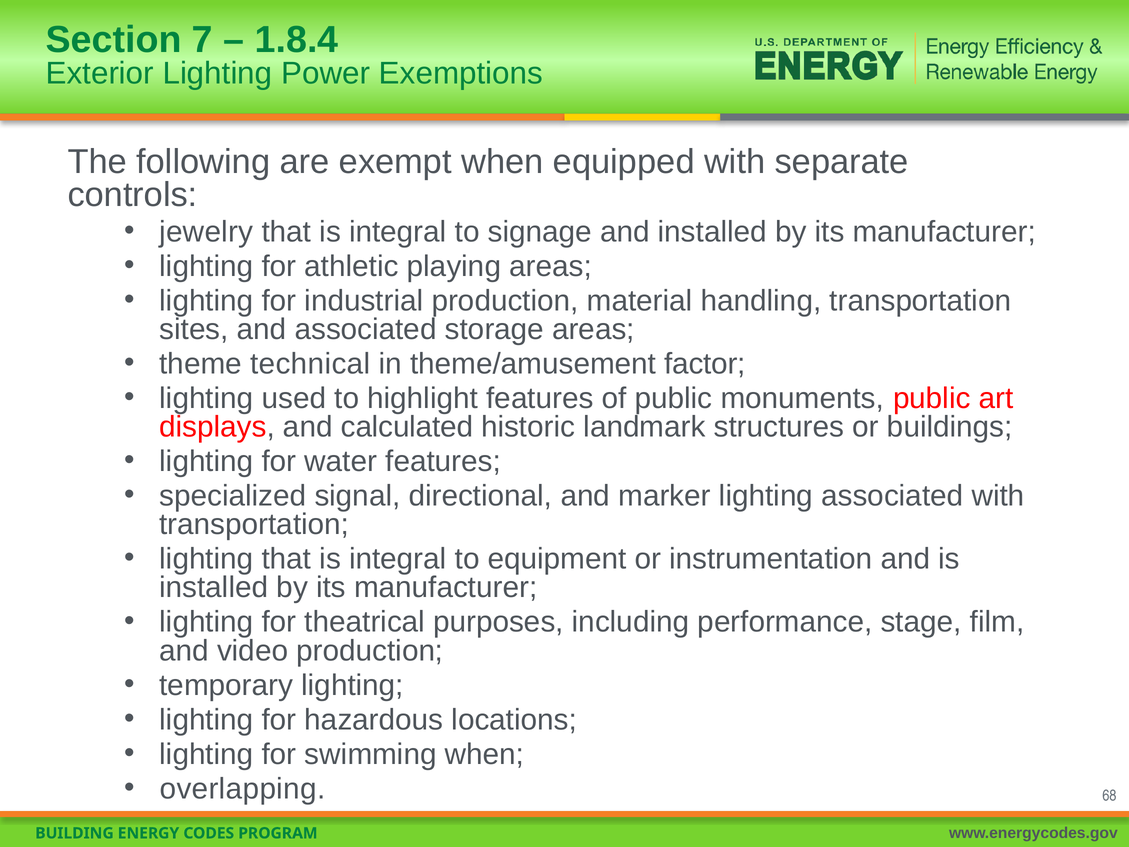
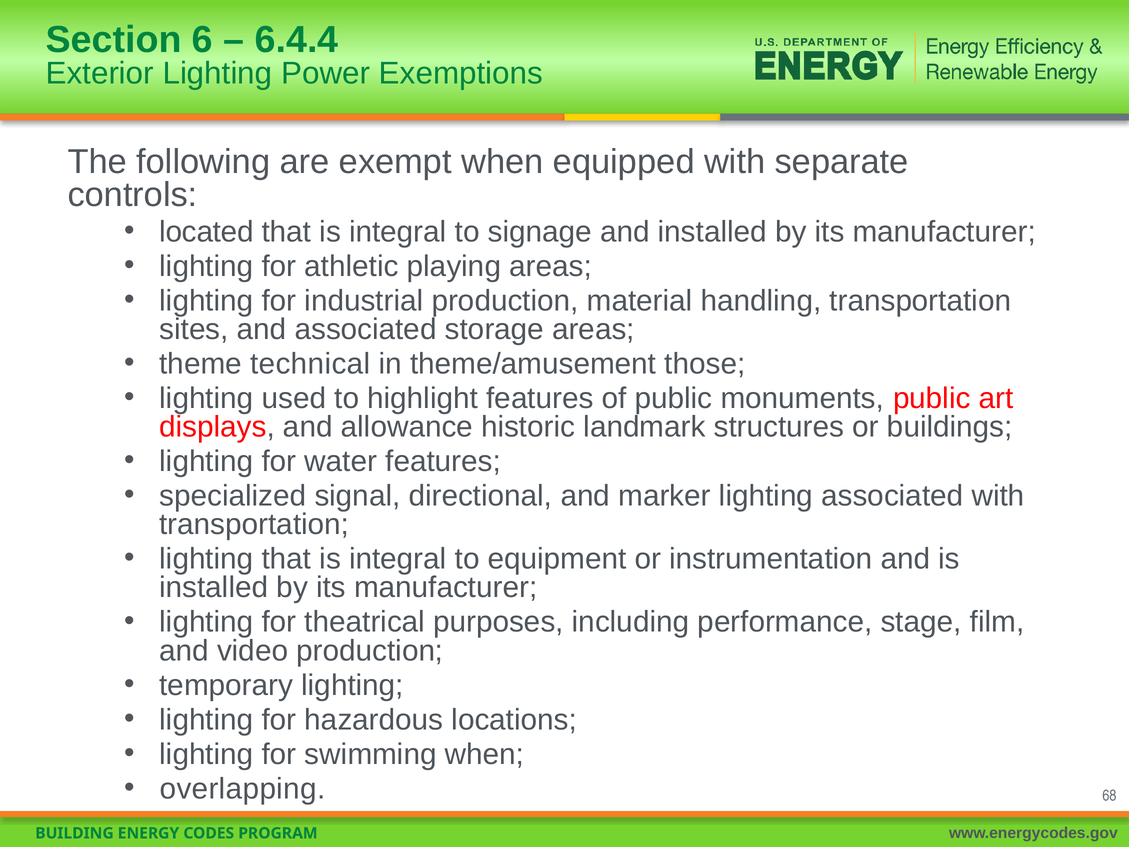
7: 7 -> 6 (202, 40)
1.8.4: 1.8.4 -> 6.4.4 (297, 40)
jewelry: jewelry -> located (206, 232)
factor: factor -> those (705, 364)
calculated: calculated -> allowance (407, 427)
